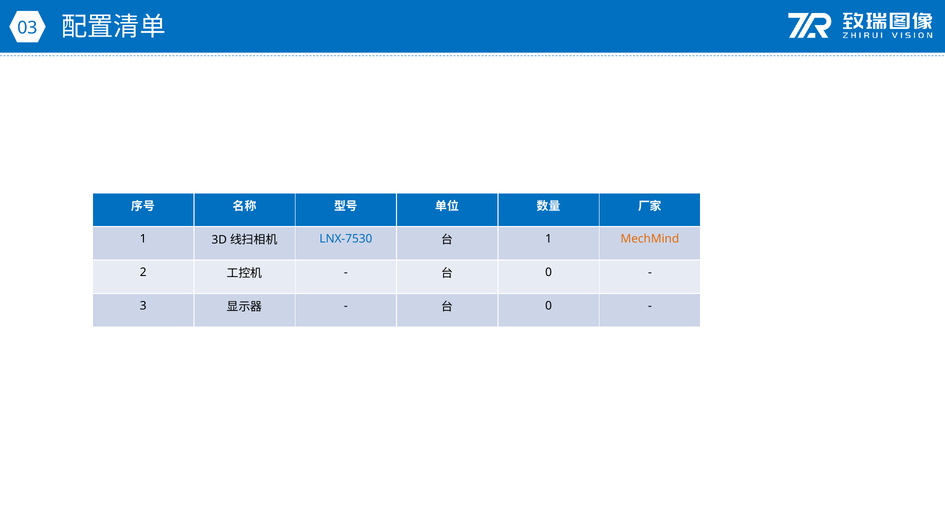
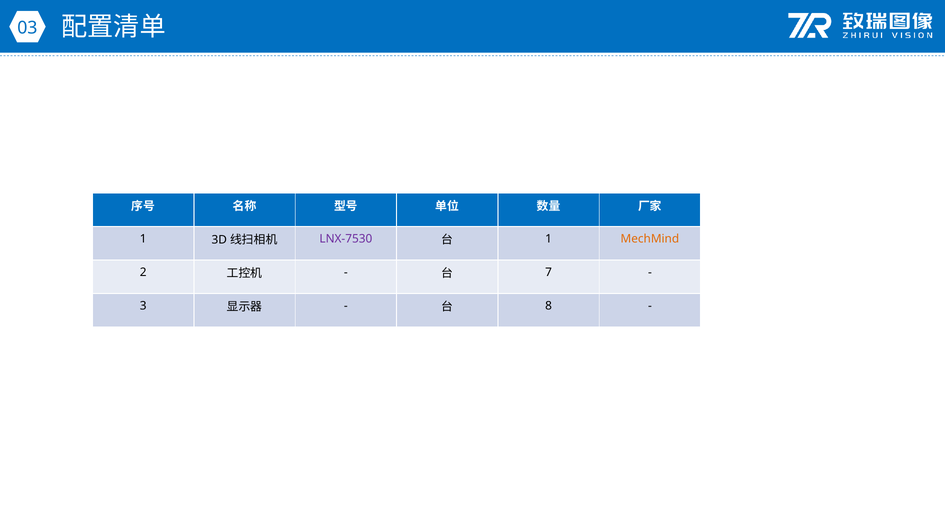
LNX-7530 colour: blue -> purple (346, 239)
0: 0 -> 7 (549, 272)
0: 0 -> 8 (549, 306)
